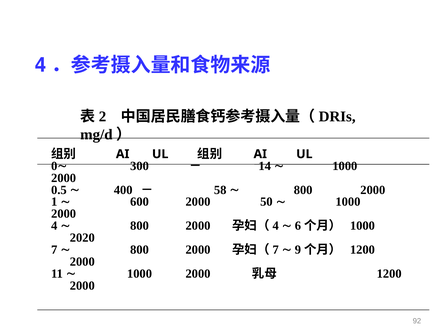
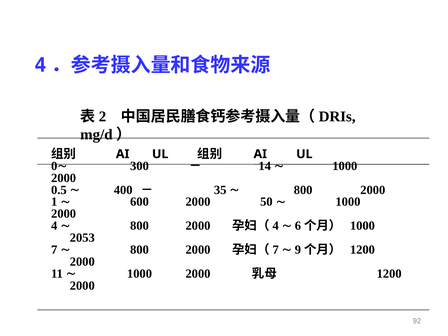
58: 58 -> 35 (220, 190)
2020: 2020 -> 2053 (82, 238)
